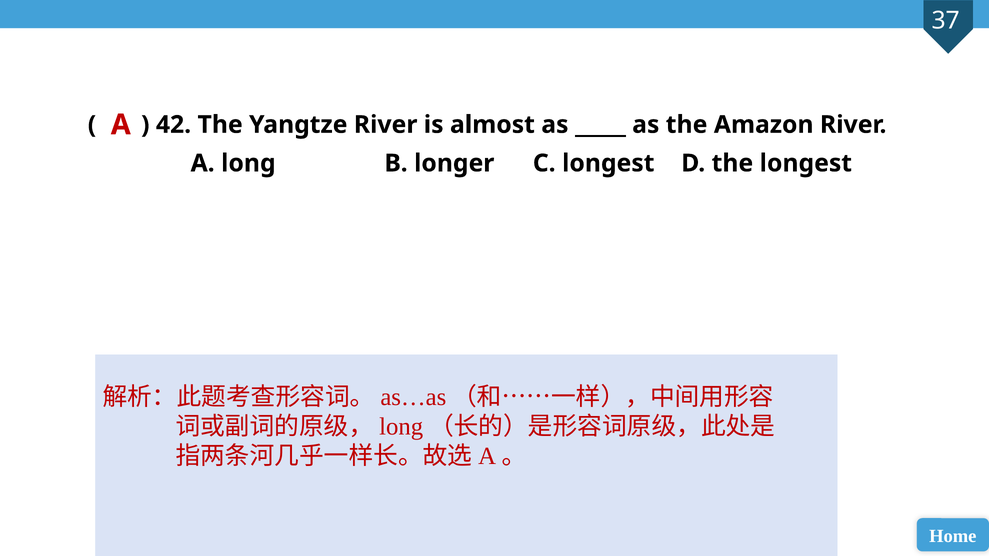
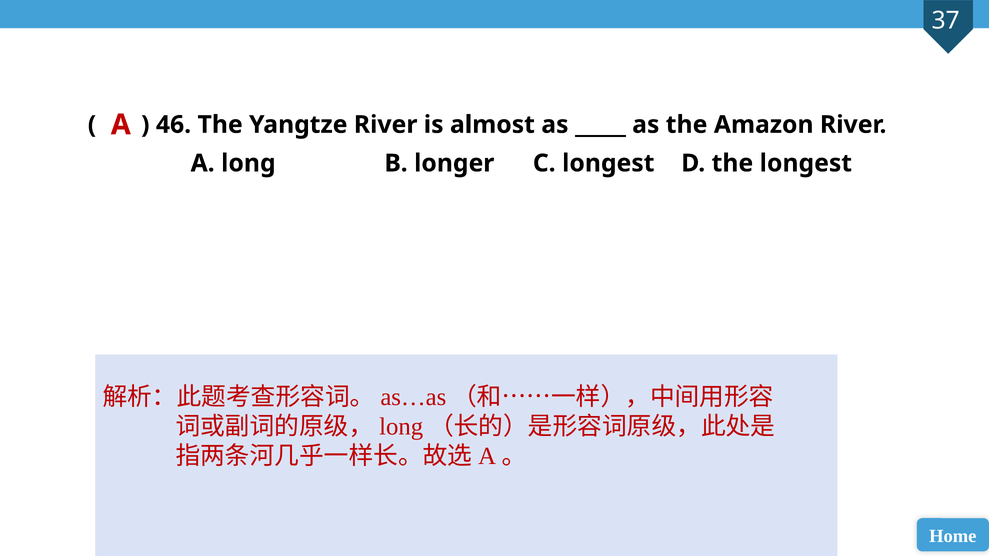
42: 42 -> 46 (174, 125)
